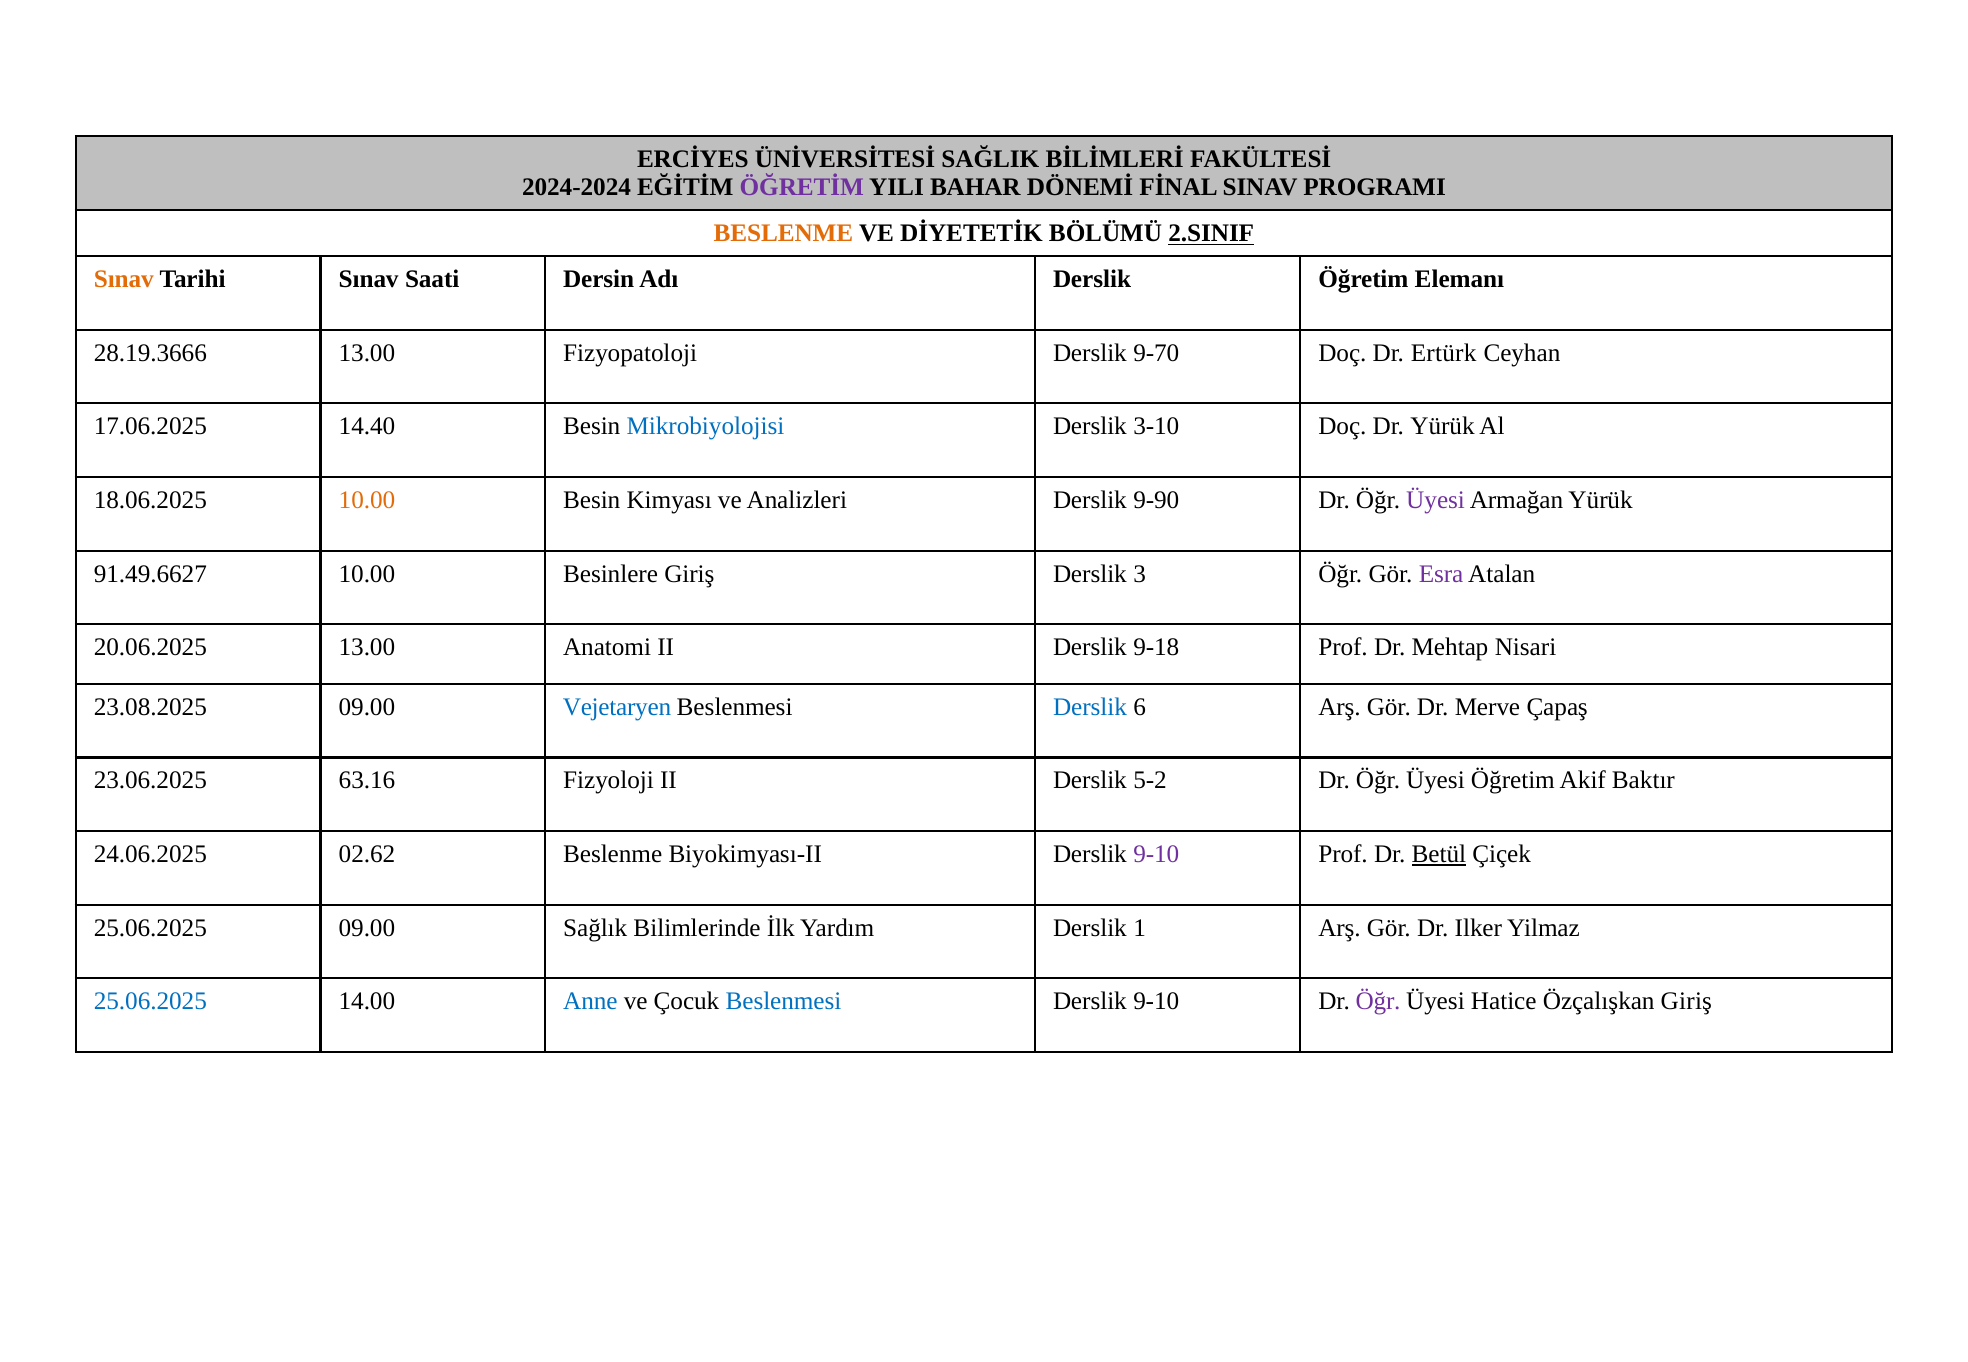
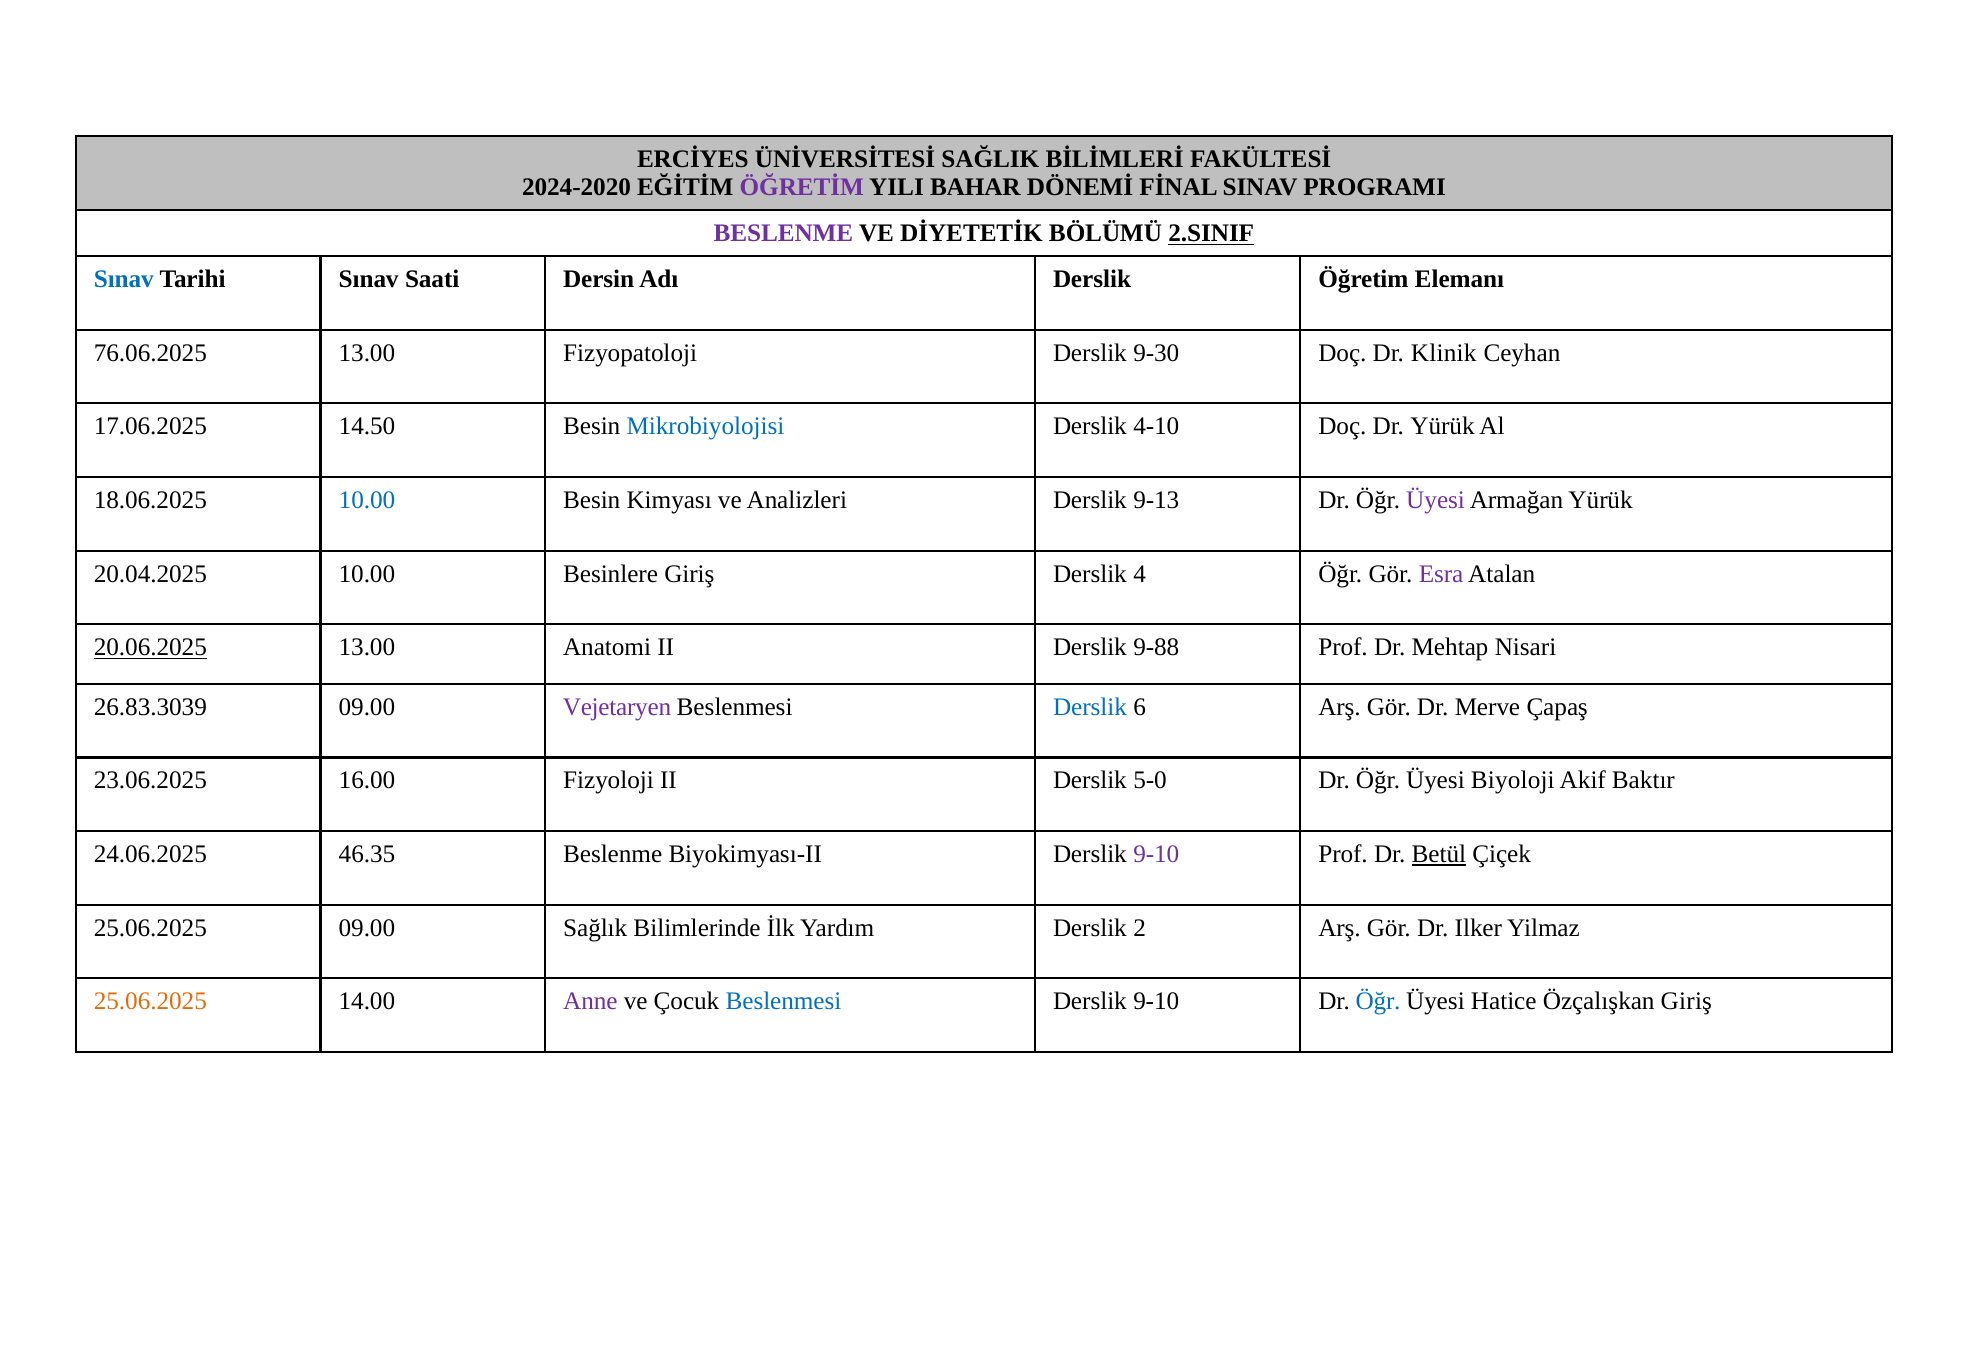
2024-2024: 2024-2024 -> 2024-2020 (576, 187)
BESLENME colour: orange -> purple (783, 233)
Sınav colour: orange -> blue (124, 279)
28.19.3666: 28.19.3666 -> 76.06.2025 (150, 353)
9-70: 9-70 -> 9-30 (1156, 353)
Ertürk: Ertürk -> Klinik (1444, 353)
14.40: 14.40 -> 14.50 (367, 427)
3-10: 3-10 -> 4-10 (1156, 427)
10.00 colour: orange -> blue (367, 500)
9-90: 9-90 -> 9-13 (1156, 500)
91.49.6627: 91.49.6627 -> 20.04.2025 (150, 574)
3: 3 -> 4 (1140, 574)
20.06.2025 underline: none -> present (150, 648)
9-18: 9-18 -> 9-88 (1156, 648)
23.08.2025: 23.08.2025 -> 26.83.3039 (150, 707)
Vejetaryen colour: blue -> purple (617, 707)
63.16: 63.16 -> 16.00 (367, 781)
5-2: 5-2 -> 5-0 (1150, 781)
Üyesi Öğretim: Öğretim -> Biyoloji (1513, 781)
02.62: 02.62 -> 46.35 (367, 854)
1: 1 -> 2 (1140, 928)
25.06.2025 colour: blue -> orange (150, 1002)
Anne colour: blue -> purple (590, 1002)
Öğr colour: purple -> blue (1378, 1002)
